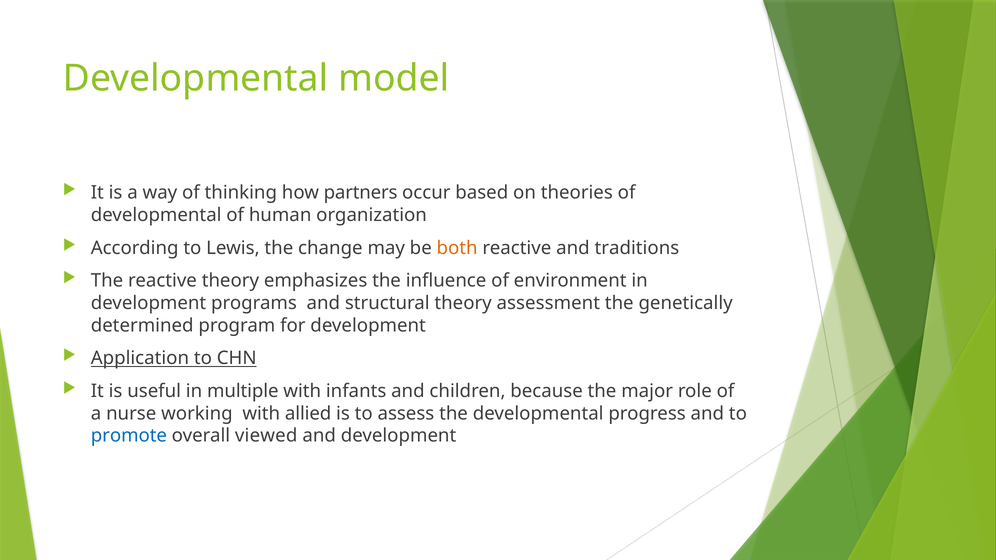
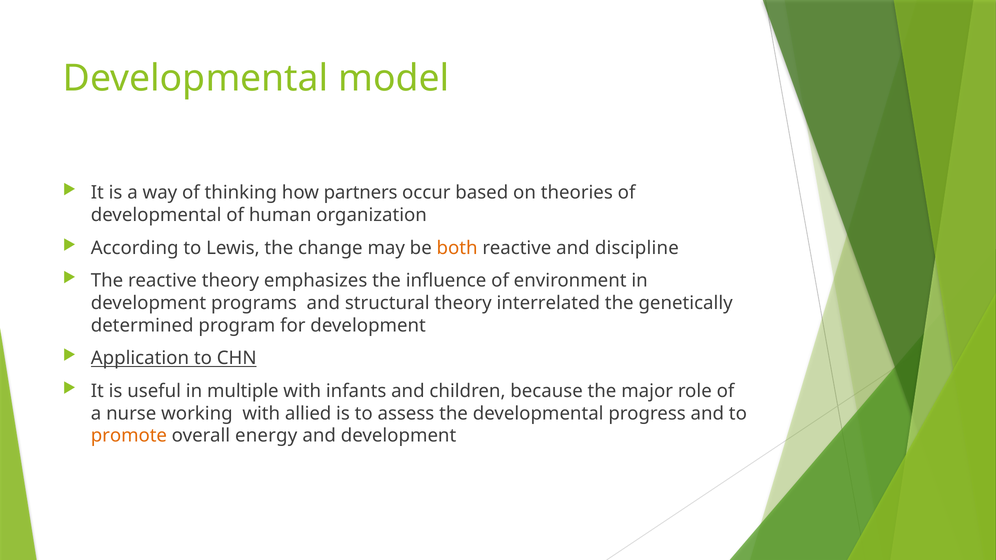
traditions: traditions -> discipline (637, 248)
assessment: assessment -> interrelated (548, 303)
promote colour: blue -> orange (129, 436)
viewed: viewed -> energy (266, 436)
